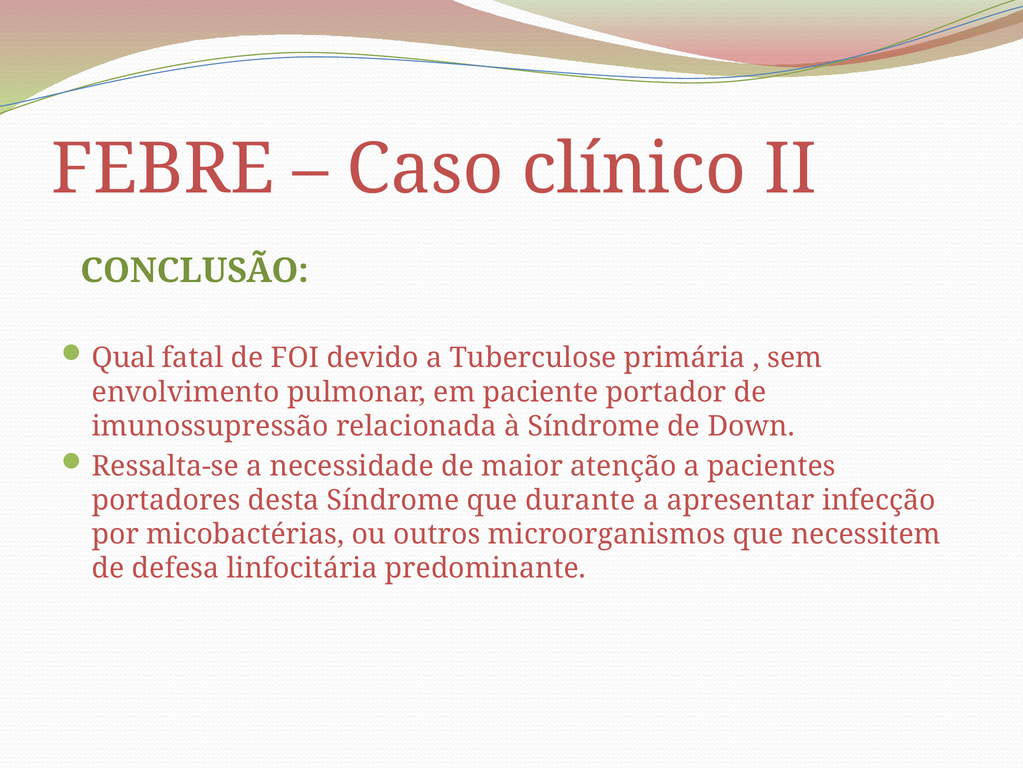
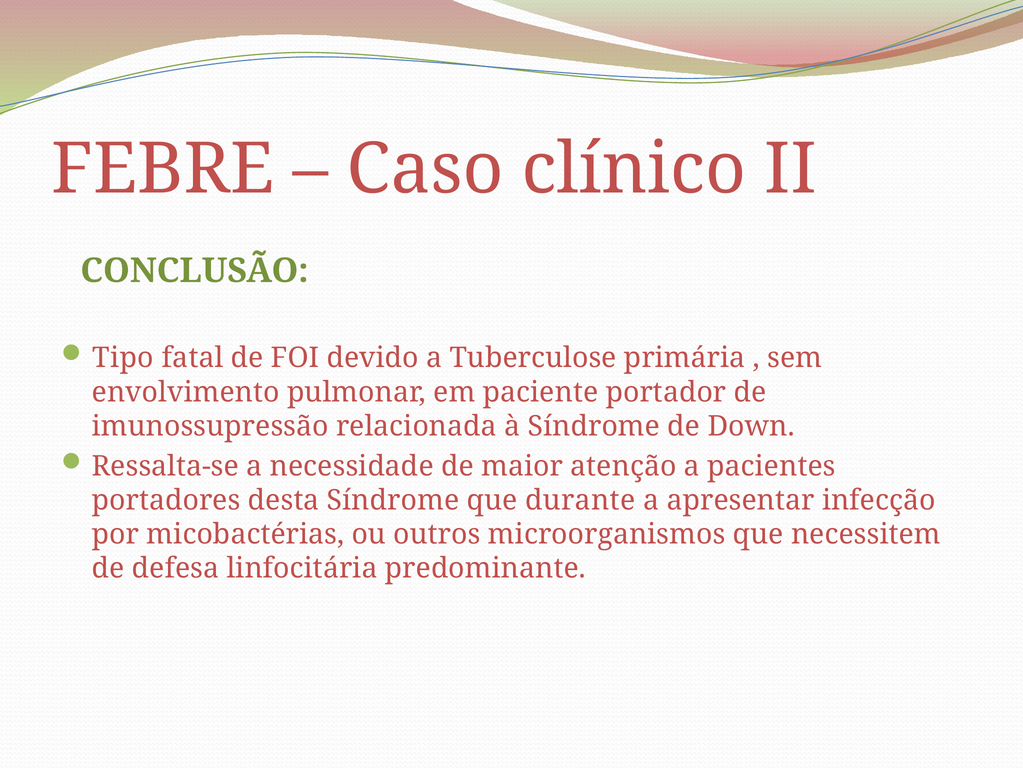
Qual: Qual -> Tipo (123, 358)
